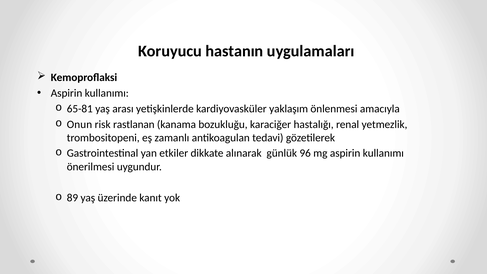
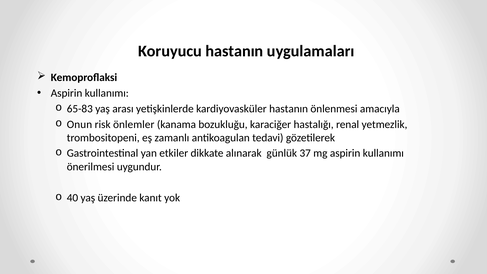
65-81: 65-81 -> 65-83 (80, 109)
kardiyovasküler yaklaşım: yaklaşım -> hastanın (289, 109)
rastlanan: rastlanan -> önlemler (134, 124)
96: 96 -> 37 (305, 153)
89: 89 -> 40 (72, 198)
